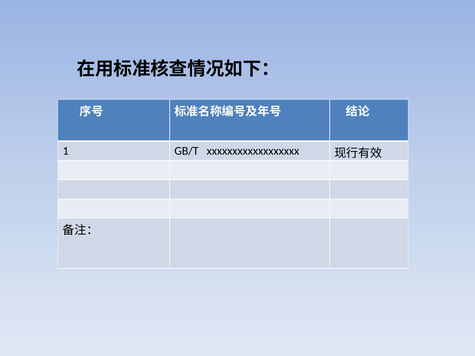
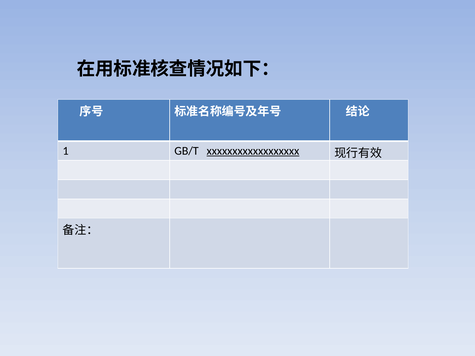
xxxxxxxxxxxxxxxxxx underline: none -> present (253, 151)
